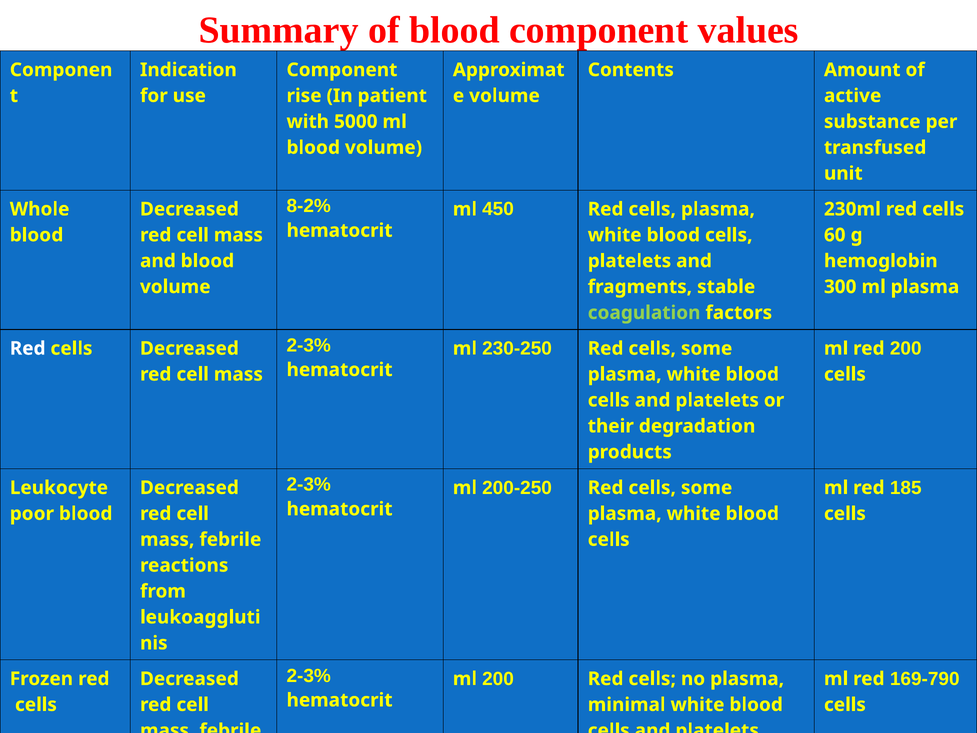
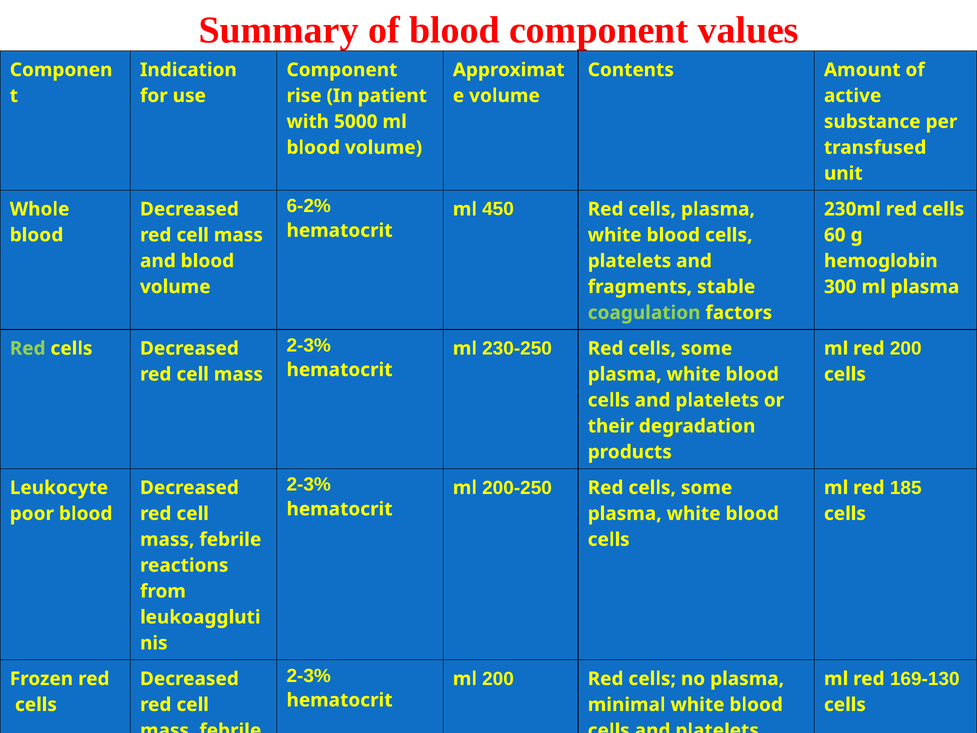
8-2%: 8-2% -> 6-2% (309, 206)
Red colour: white -> light green (28, 348)
169-790: 169-790 -> 169-130 (925, 679)
